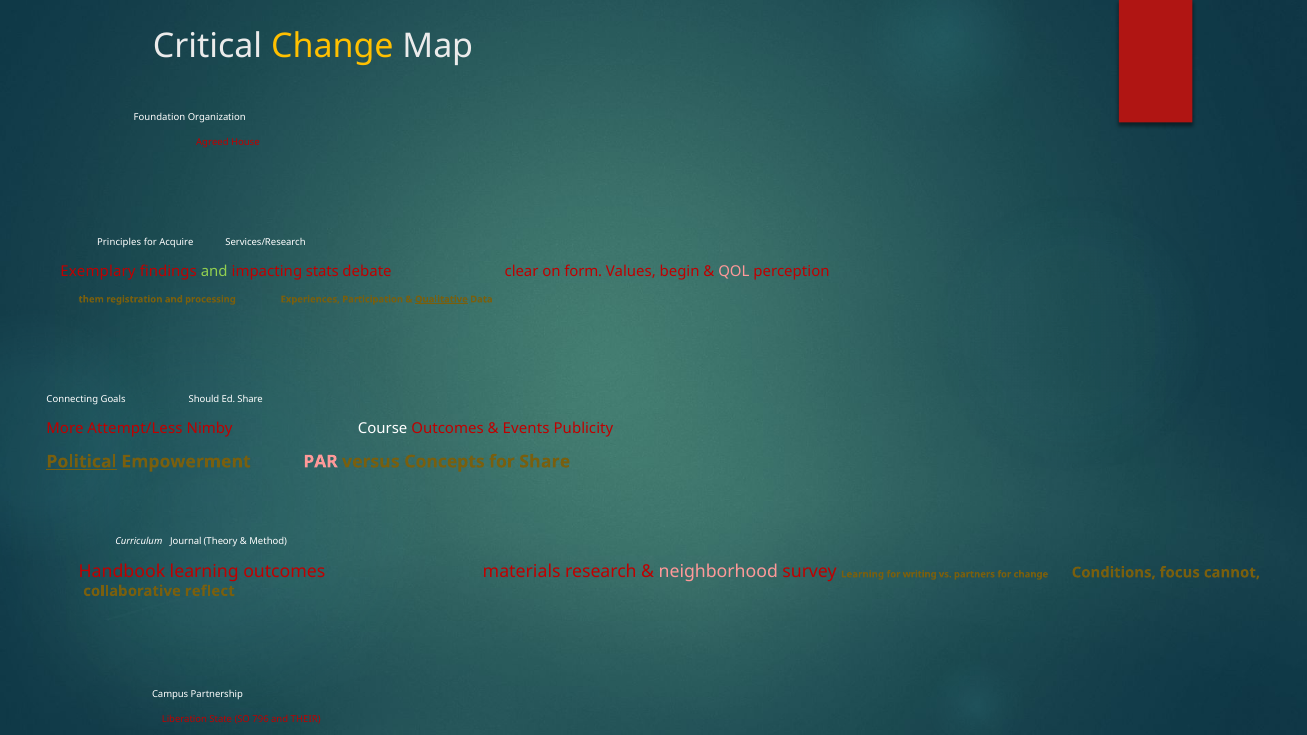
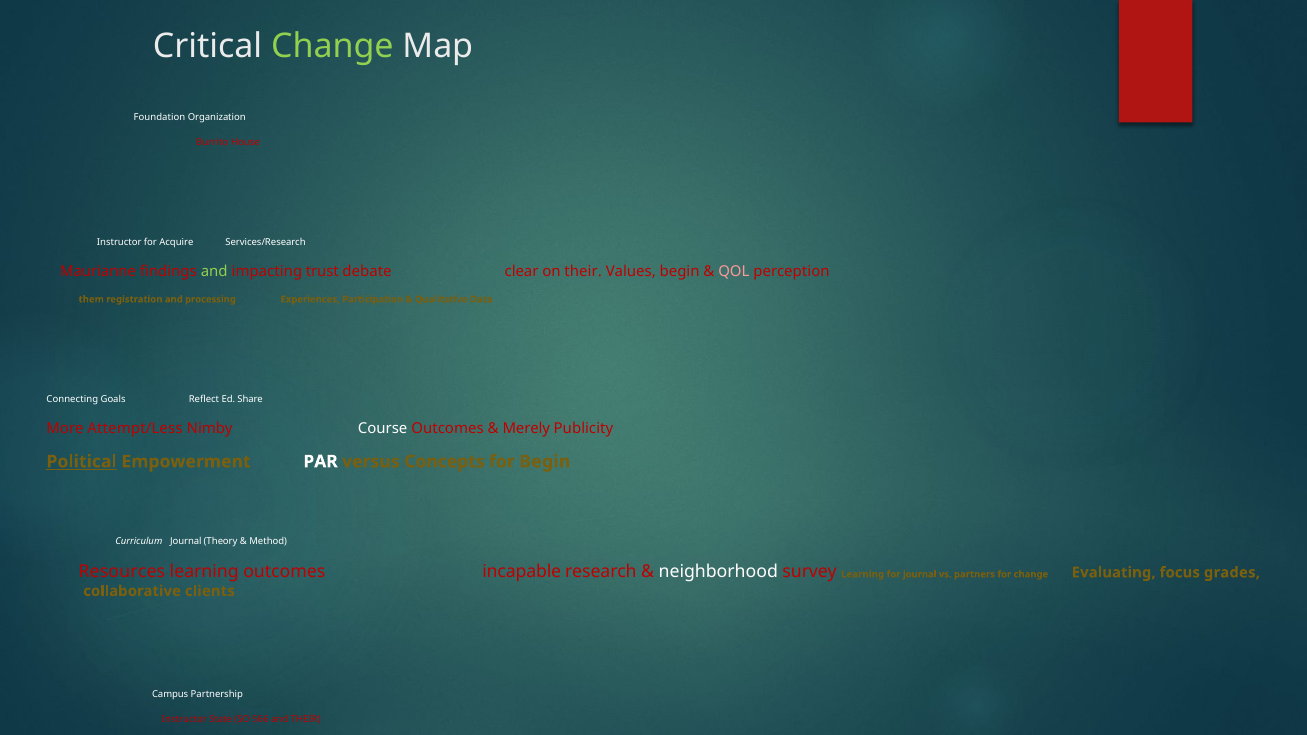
Change colour: yellow -> light green (332, 46)
Agreed: Agreed -> Burrito (212, 143)
Principles: Principles -> Instructor (119, 243)
Exemplary: Exemplary -> Maurianne (98, 271)
stats: stats -> trust (322, 271)
on form: form -> their (583, 271)
Qualitative underline: present -> none (441, 299)
Should: Should -> Reflect (204, 400)
Events: Events -> Merely (526, 428)
PAR colour: pink -> white (321, 462)
for Share: Share -> Begin (545, 462)
Handbook: Handbook -> Resources (122, 572)
materials: materials -> incapable (522, 572)
neighborhood colour: pink -> white (718, 572)
for writing: writing -> journal (920, 574)
Conditions: Conditions -> Evaluating (1114, 573)
cannot: cannot -> grades (1232, 573)
reflect: reflect -> clients (210, 591)
Liberation: Liberation -> Instructor (184, 719)
796: 796 -> 566 (261, 719)
